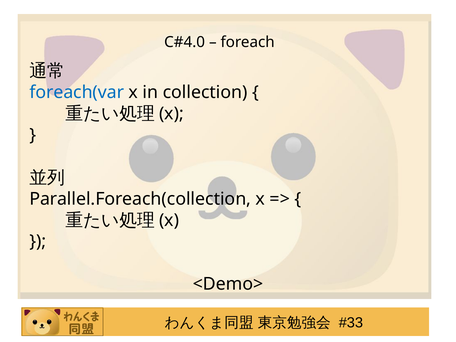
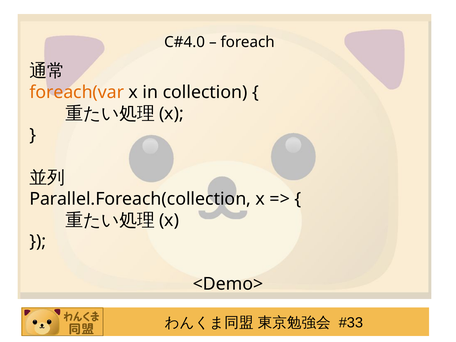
foreach(var colour: blue -> orange (77, 92)
